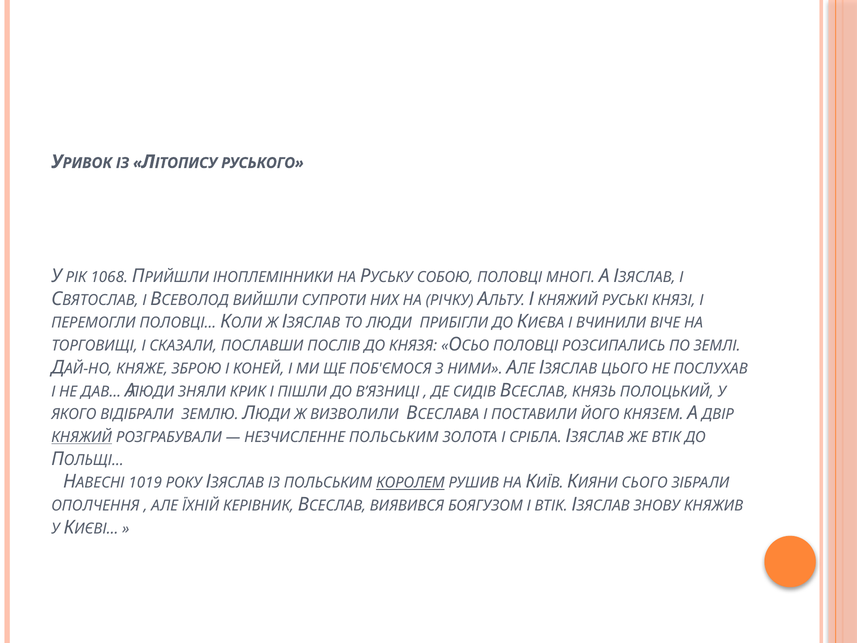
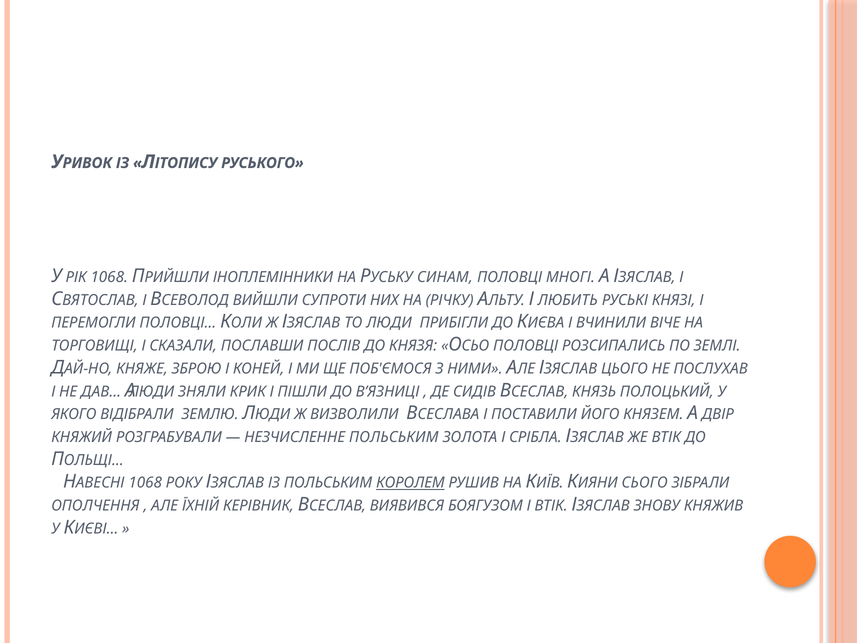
СОБОЮ: СОБОЮ -> СИНАМ (445, 277)
І КНЯЖИЙ: КНЯЖИЙ -> ЛЮБИТЬ (568, 300)
КНЯЖИЙ underline: present -> none (82, 437)
НАВЕСНІ 1019: 1019 -> 1068 (145, 483)
